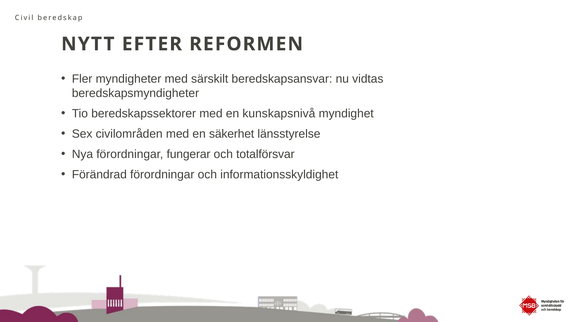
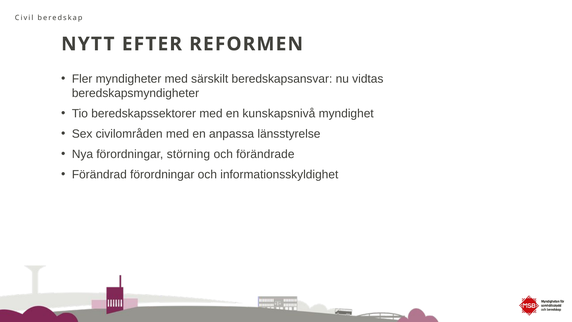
säkerhet: säkerhet -> anpassa (232, 134)
fungerar: fungerar -> störning (188, 154)
totalförsvar: totalförsvar -> förändrade (265, 154)
